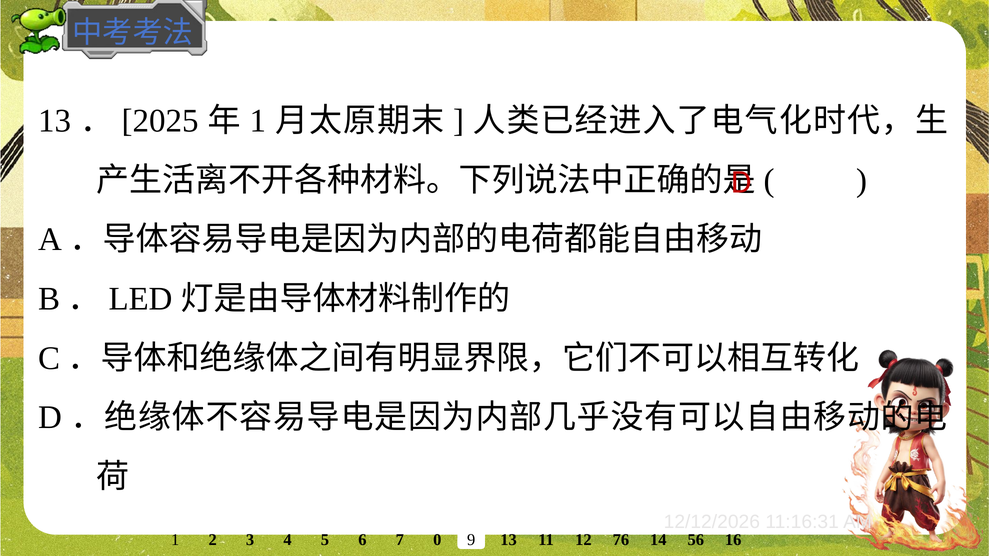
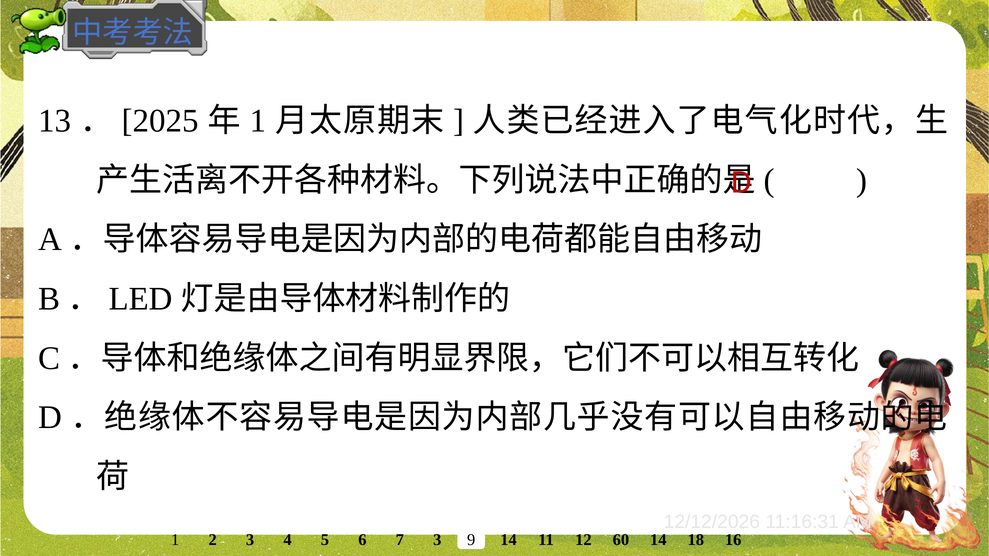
1 13: 13 -> 14 (509, 540)
76: 76 -> 60 (621, 540)
56: 56 -> 18 (696, 540)
7 0: 0 -> 3 (437, 540)
